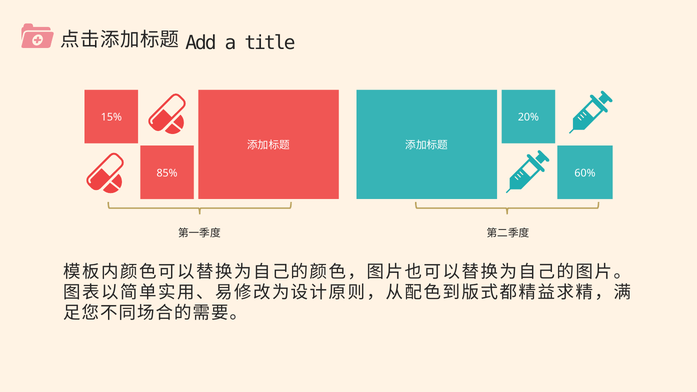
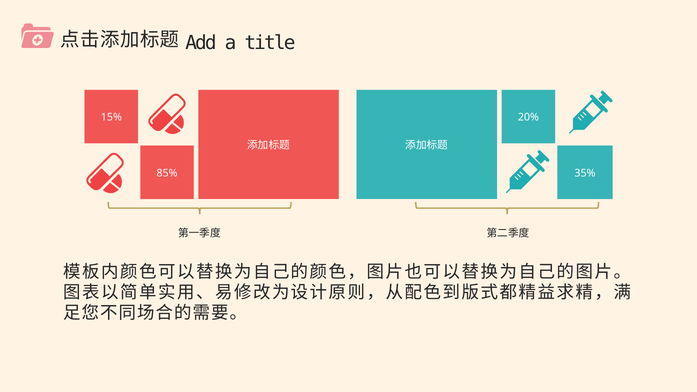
60%: 60% -> 35% (585, 173)
